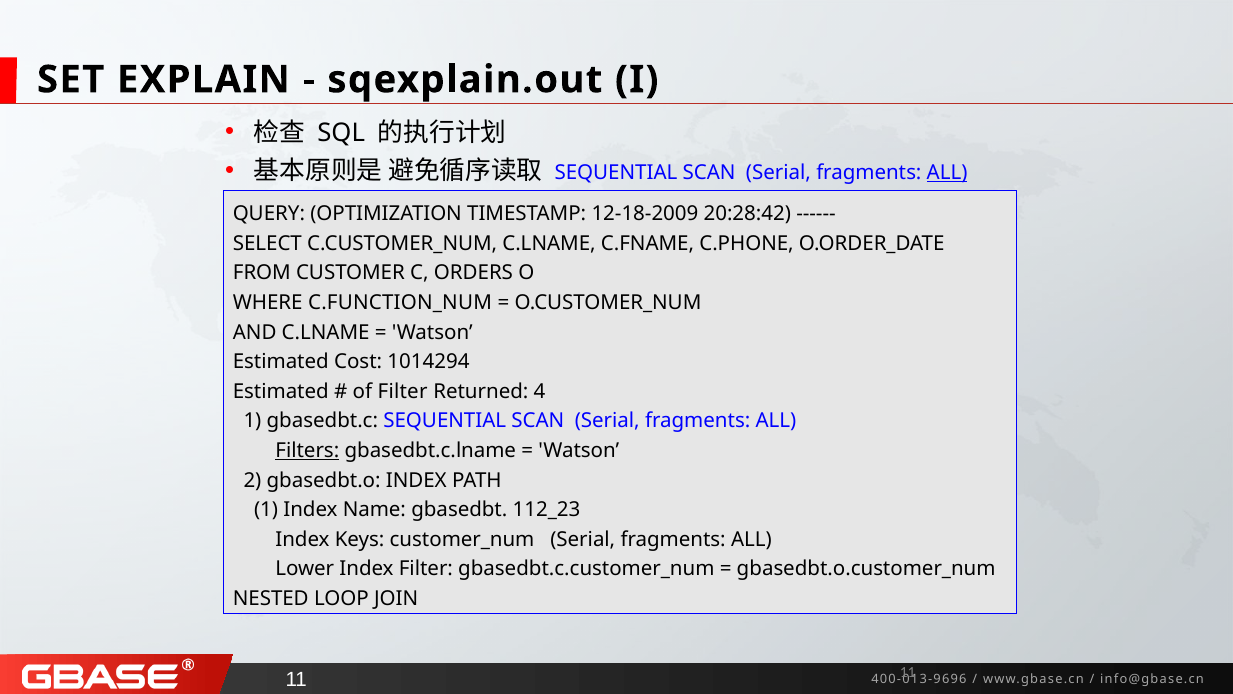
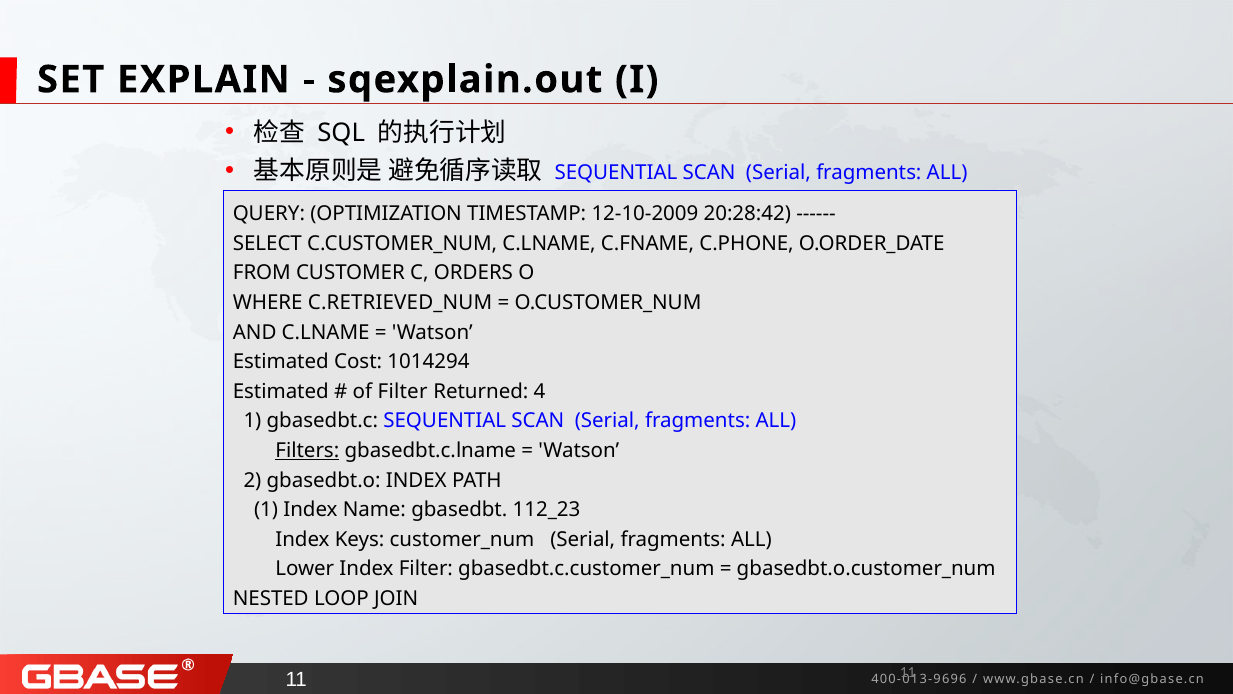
ALL underline: present -> none (947, 173)
12-18-2009: 12-18-2009 -> 12-10-2009 (645, 214)
C.FUNCTION_NUM: C.FUNCTION_NUM -> C.RETRIEVED_NUM (400, 303)
